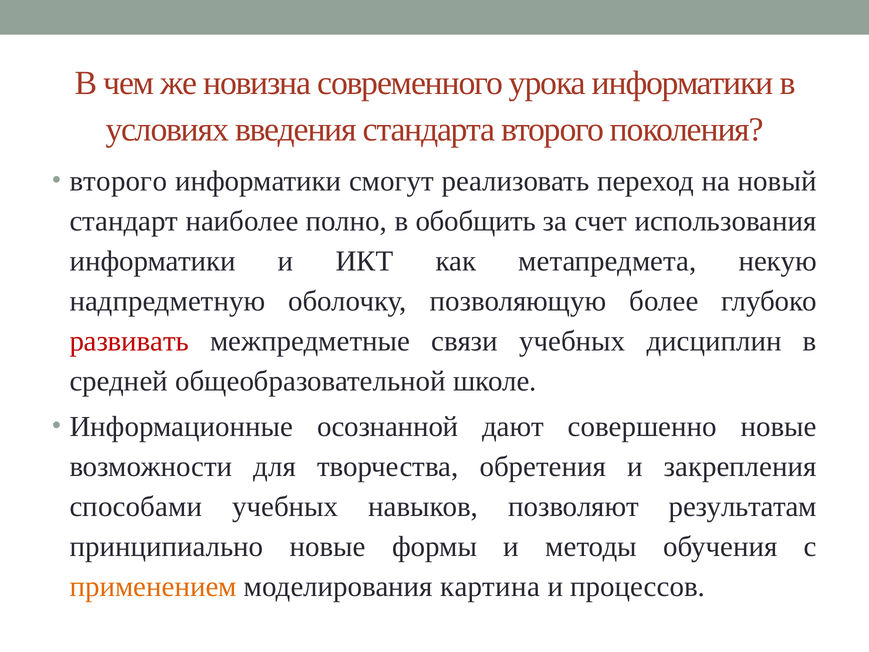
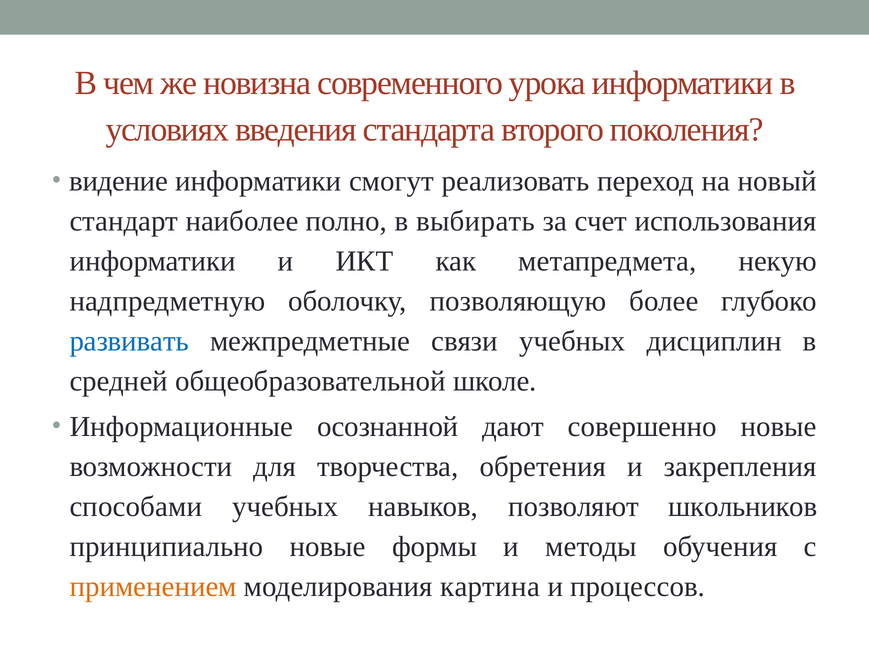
второго: второго -> видение (119, 181)
обобщить: обобщить -> выбирать (476, 221)
развивать colour: red -> blue (129, 341)
результатам: результатам -> школьников (743, 507)
